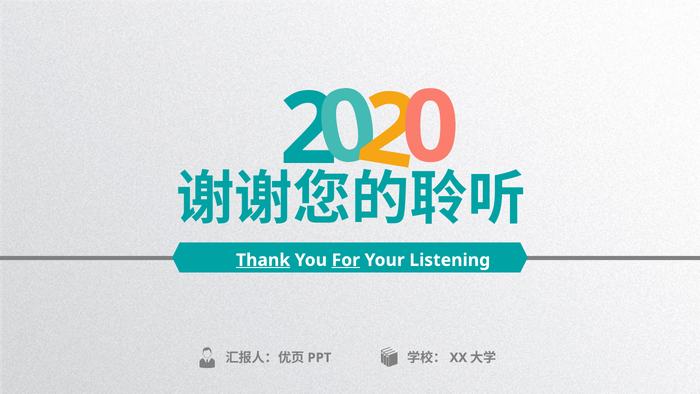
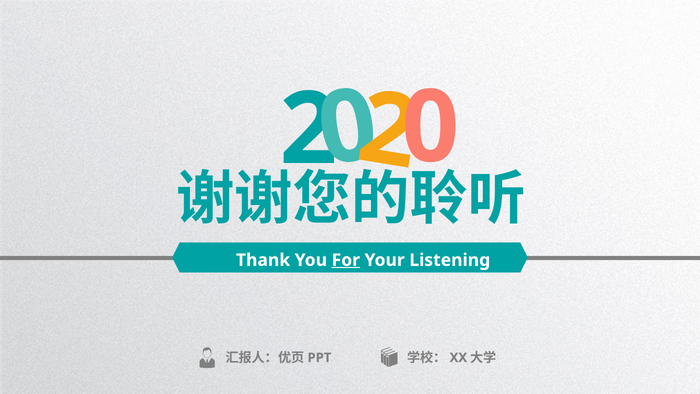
Thank underline: present -> none (263, 260)
